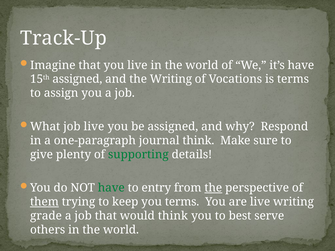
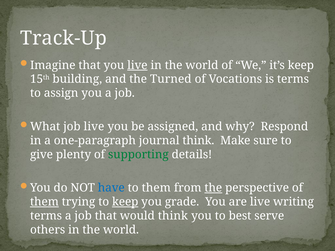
live underline: none -> present (137, 65)
it’s have: have -> keep (301, 65)
15th assigned: assigned -> building (77, 79)
the Writing: Writing -> Turned (171, 79)
have colour: green -> blue (111, 188)
to entry: entry -> them (156, 188)
keep underline: none -> present (125, 202)
you terms: terms -> grade (182, 202)
grade: grade -> terms (46, 216)
